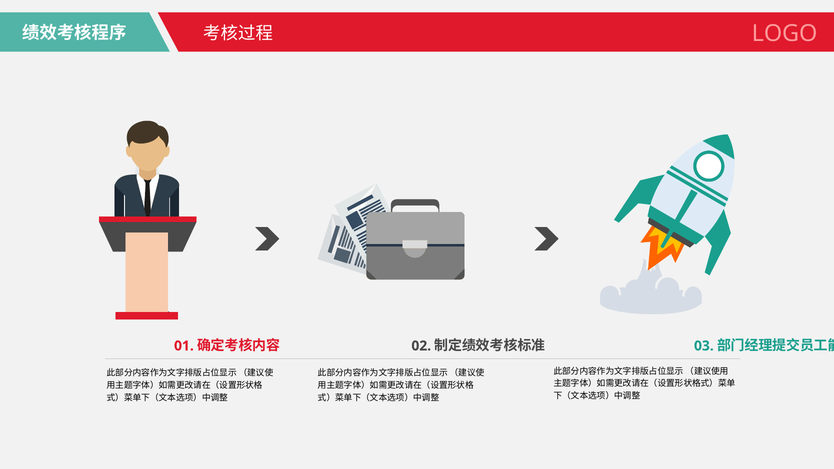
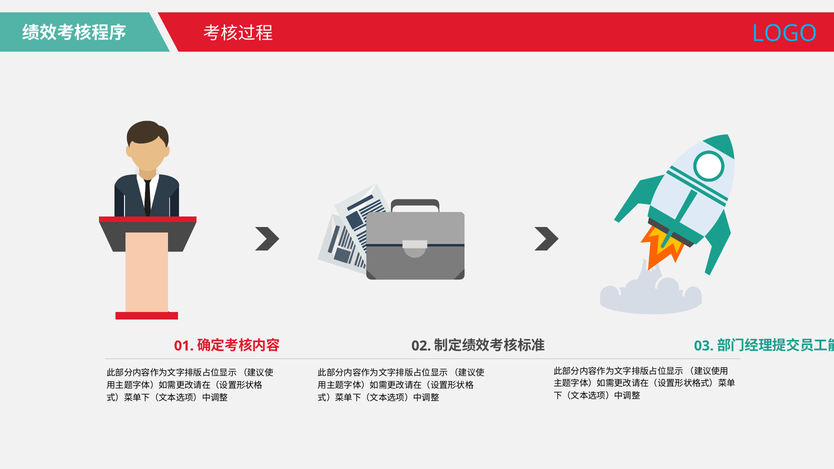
LOGO colour: pink -> light blue (785, 34)
